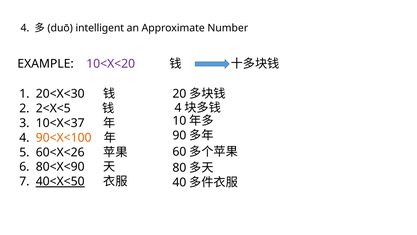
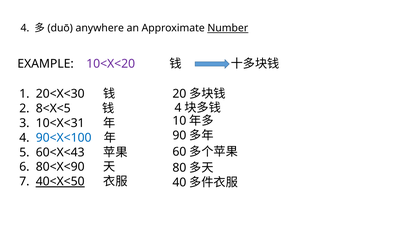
intelligent: intelligent -> anywhere (100, 28)
Number underline: none -> present (228, 28)
2<X<5: 2<X<5 -> 8<X<5 (53, 108)
10<X<37: 10<X<37 -> 10<X<31 (60, 123)
90<X<100 colour: orange -> blue (64, 137)
60<X<26: 60<X<26 -> 60<X<43 (60, 152)
